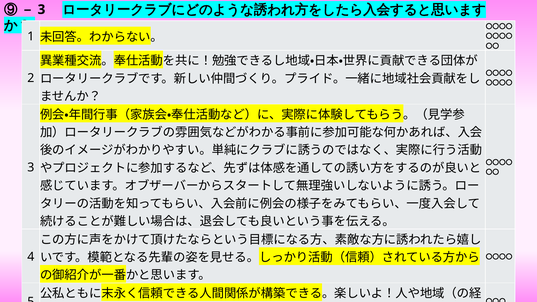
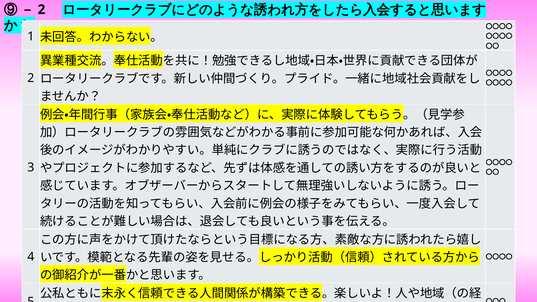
3: 3 -> 2 (41, 10)
